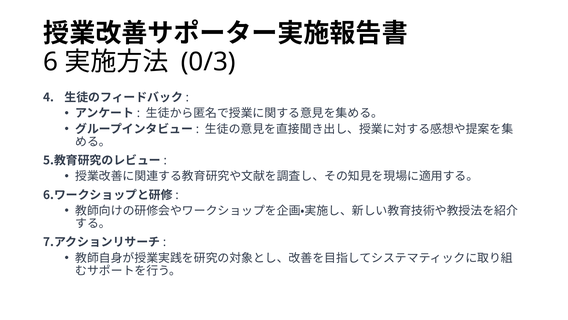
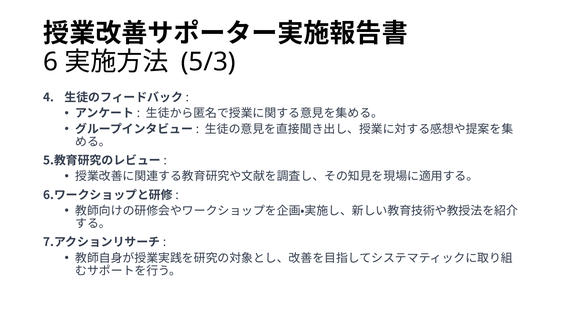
0/3: 0/3 -> 5/3 (208, 62)
